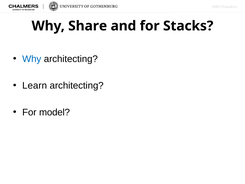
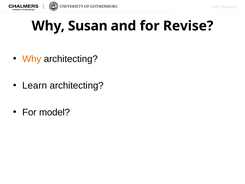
Share: Share -> Susan (88, 26)
Stacks: Stacks -> Revise (188, 26)
Why colour: blue -> orange (32, 59)
